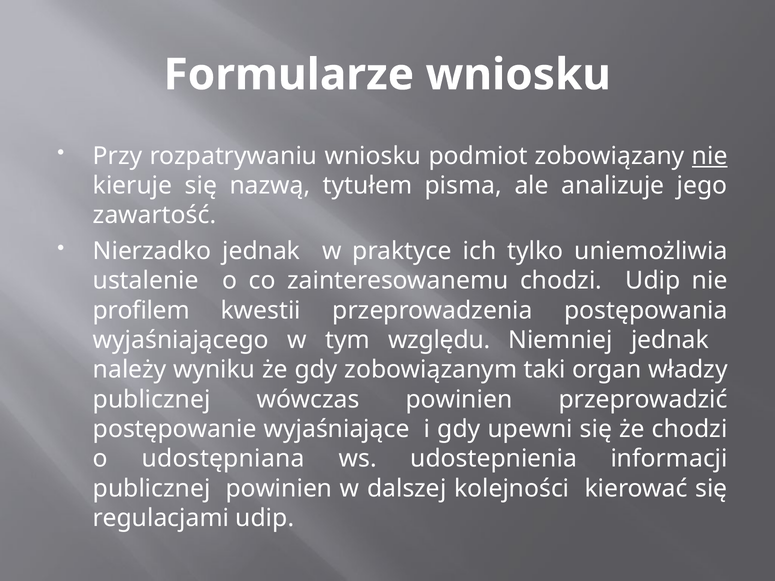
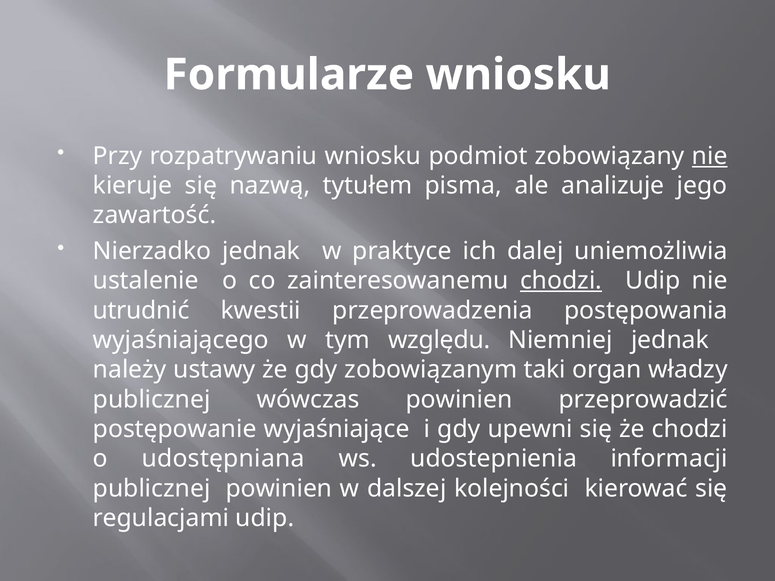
tylko: tylko -> dalej (535, 251)
chodzi underline: none -> present (561, 281)
profilem: profilem -> utrudnić (141, 310)
wyniku: wyniku -> ustawy (214, 370)
